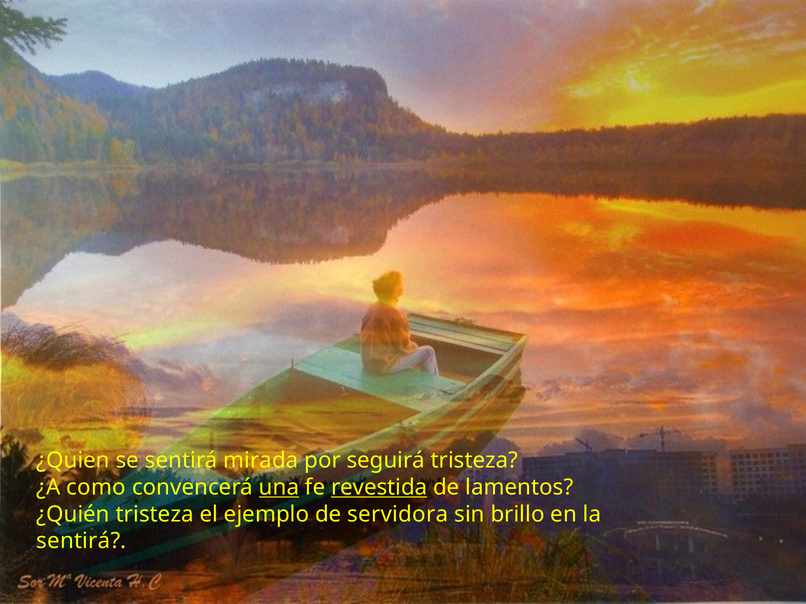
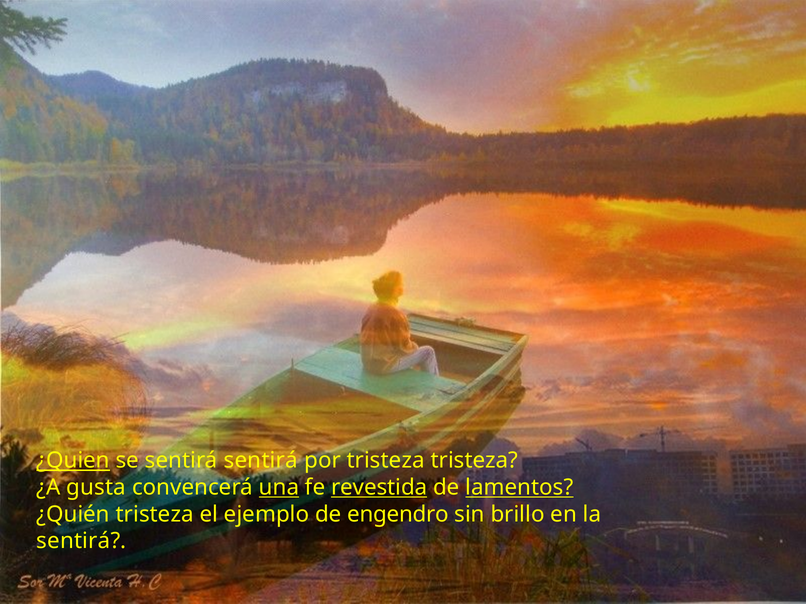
¿Quien underline: none -> present (73, 461)
sentirá mirada: mirada -> sentirá (261, 461)
por seguirá: seguirá -> tristeza (386, 461)
como: como -> gusta (96, 488)
lamentos underline: none -> present (519, 488)
servidora: servidora -> engendro (398, 515)
